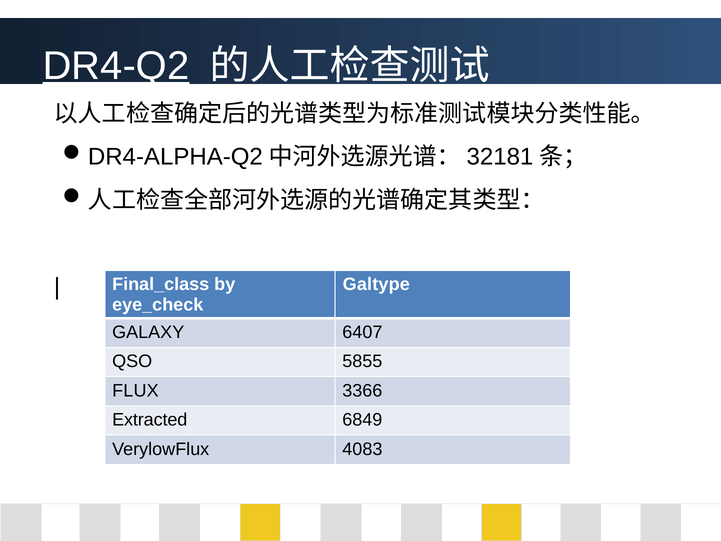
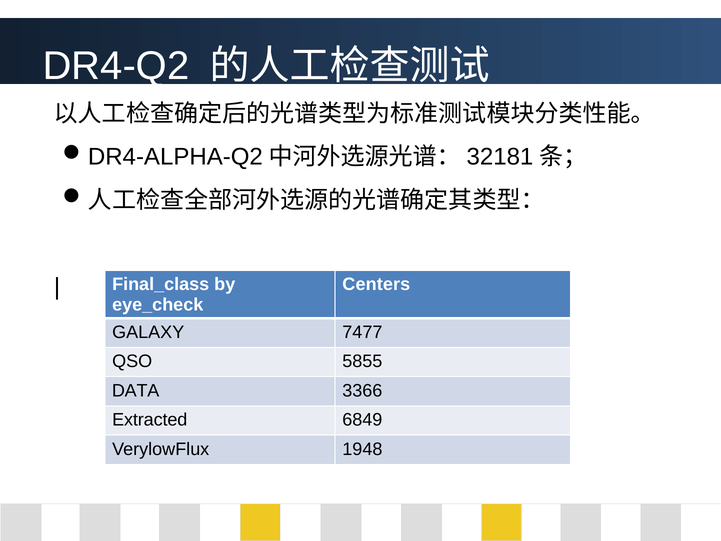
DR4-Q2 underline: present -> none (116, 66)
Galtype: Galtype -> Centers (376, 284)
6407: 6407 -> 7477 (362, 332)
FLUX: FLUX -> DATA (136, 390)
4083: 4083 -> 1948 (362, 449)
